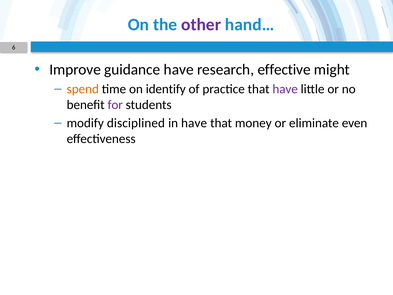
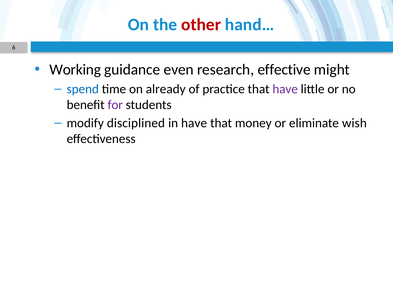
other colour: purple -> red (201, 25)
Improve: Improve -> Working (75, 69)
guidance have: have -> even (179, 69)
spend colour: orange -> blue (83, 89)
identify: identify -> already (166, 89)
even: even -> wish (354, 123)
